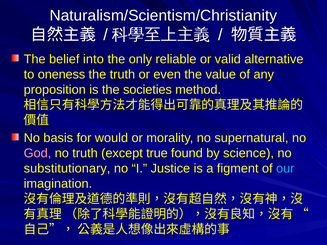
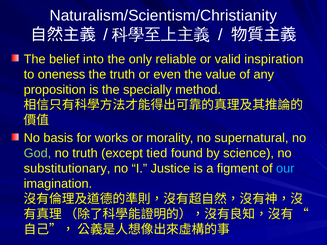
alternative: alternative -> inspiration (274, 59)
societies: societies -> specially (147, 90)
would: would -> works (111, 138)
God colour: pink -> light green (37, 153)
true: true -> tied (157, 153)
